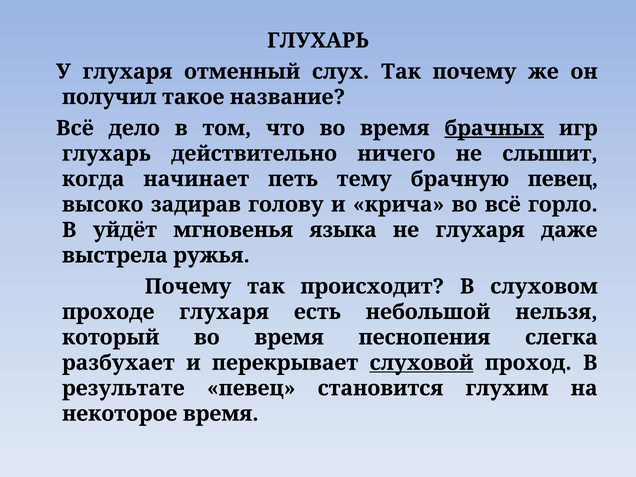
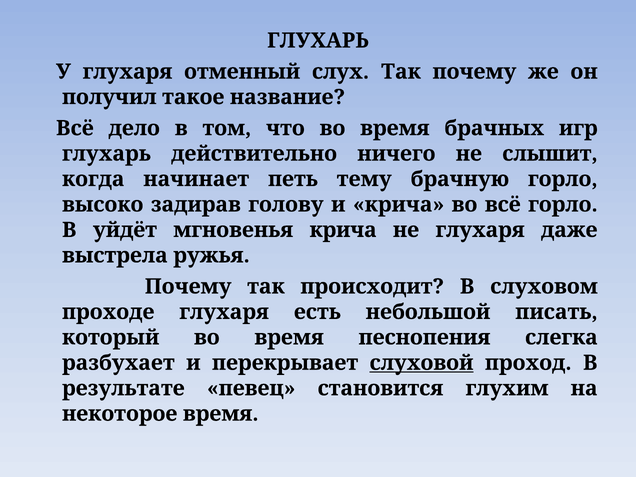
брачных underline: present -> none (494, 128)
брачную певец: певец -> горло (563, 179)
мгновенья языка: языка -> крича (343, 230)
нельзя: нельзя -> писать (556, 312)
